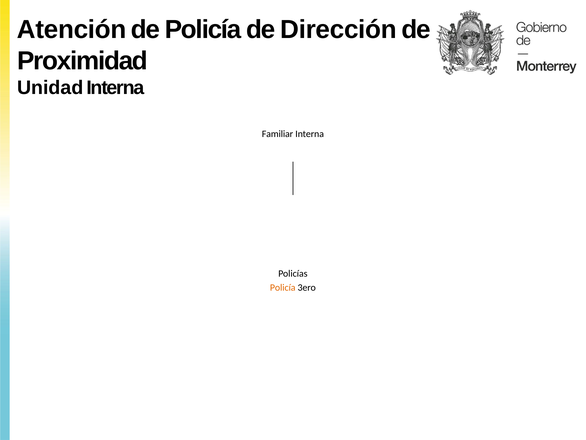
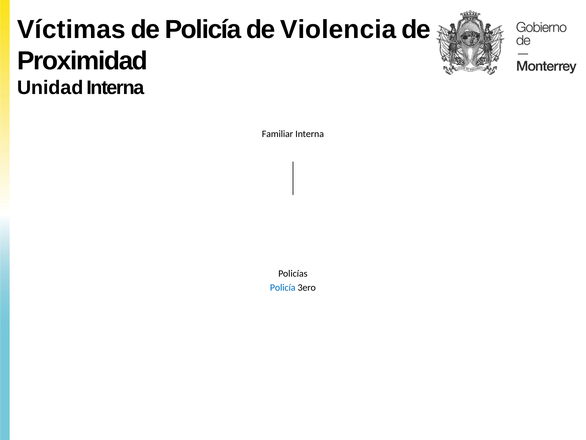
Atención: Atención -> Víctimas (71, 30)
Dirección: Dirección -> Violencia (338, 30)
Policía colour: orange -> blue (283, 287)
